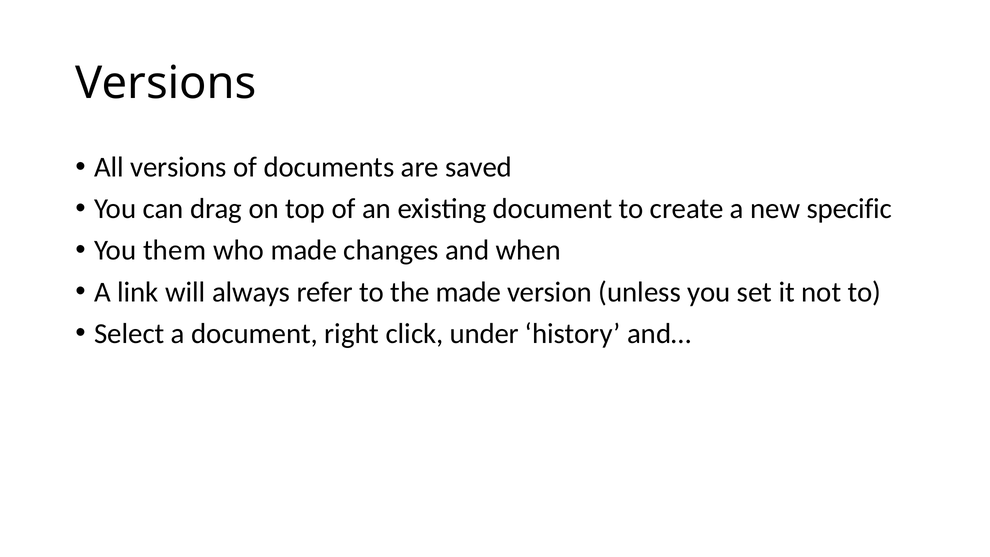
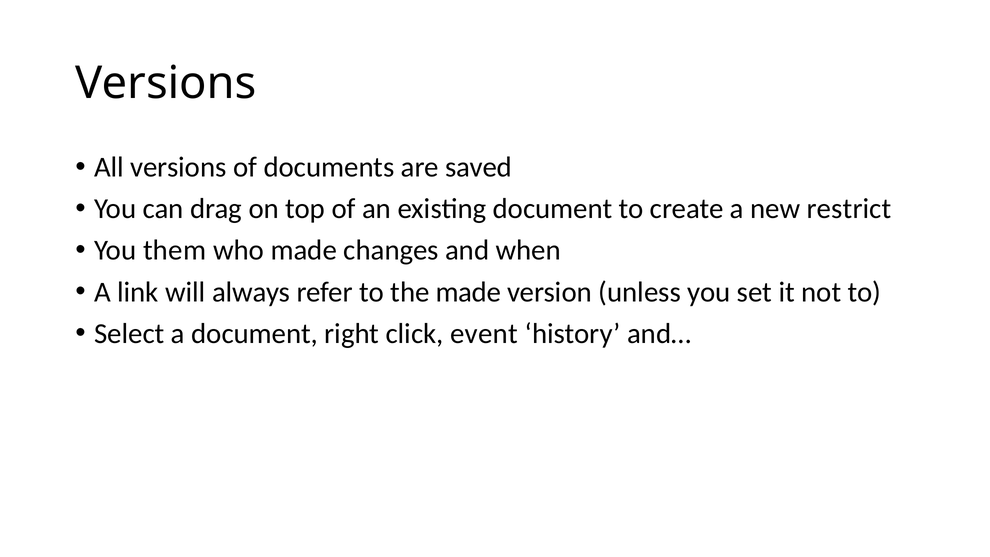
specific: specific -> restrict (849, 209)
under: under -> event (484, 333)
